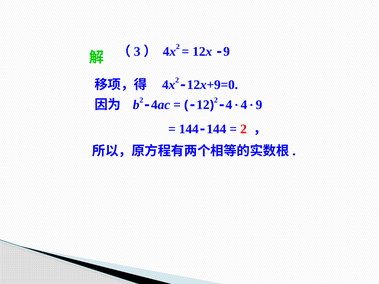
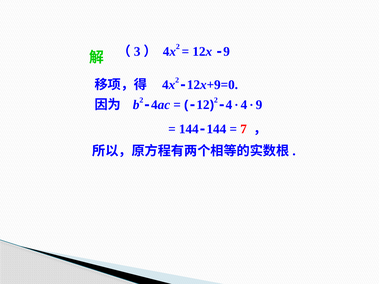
2: 2 -> 7 (244, 129)
